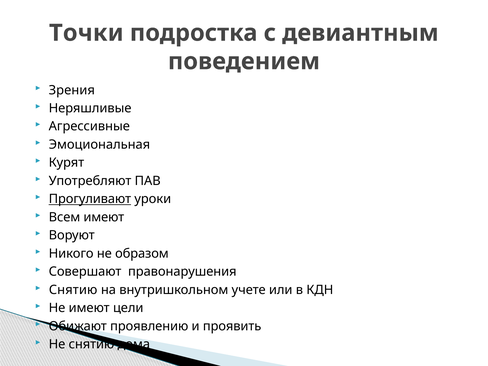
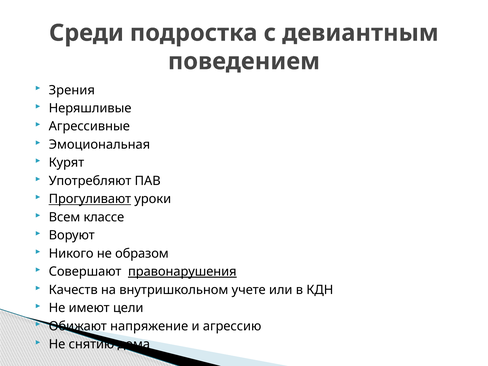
Точки: Точки -> Среди (86, 33)
Всем имеют: имеют -> классе (104, 217)
правонарушения underline: none -> present (182, 272)
Снятию: Снятию -> Качеств (73, 290)
проявлению: проявлению -> напряжение (149, 326)
проявить: проявить -> агрессию (232, 326)
